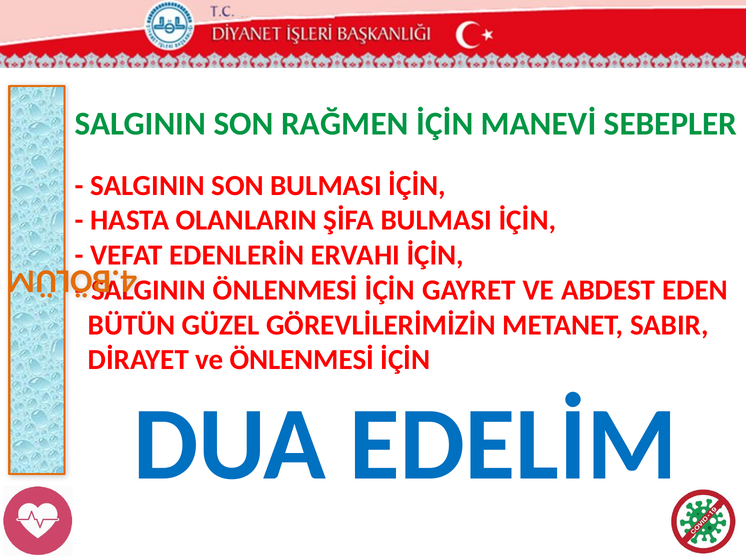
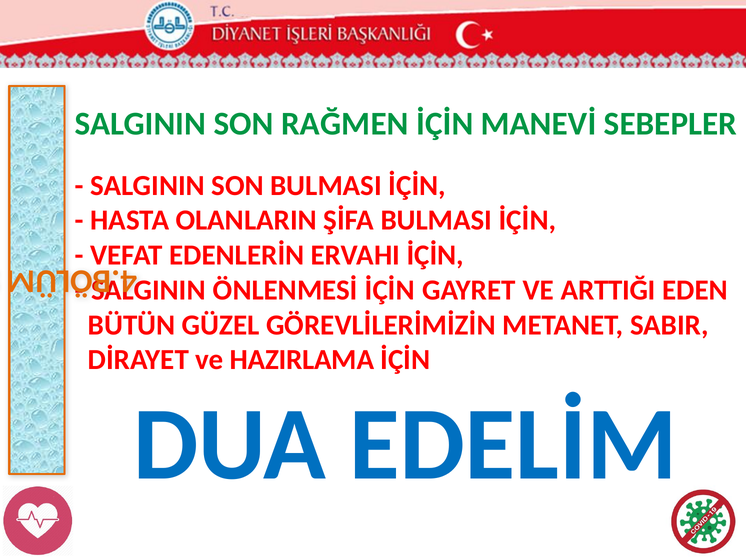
ABDEST: ABDEST -> ARTTIĞI (608, 290)
ve ÖNLENMESİ: ÖNLENMESİ -> HAZIRLAMA (302, 360)
